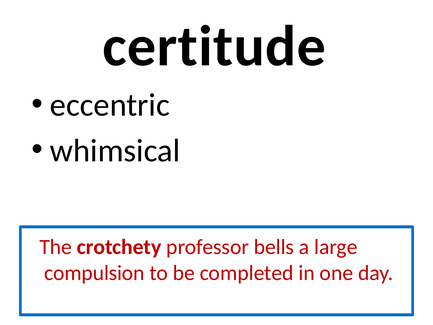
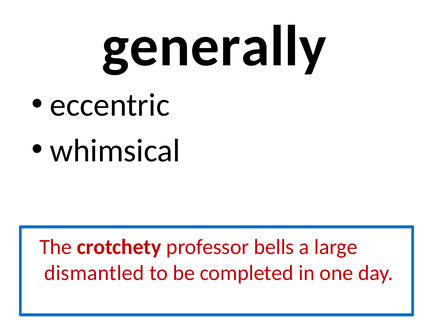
certitude: certitude -> generally (214, 46)
compulsion: compulsion -> dismantled (94, 273)
